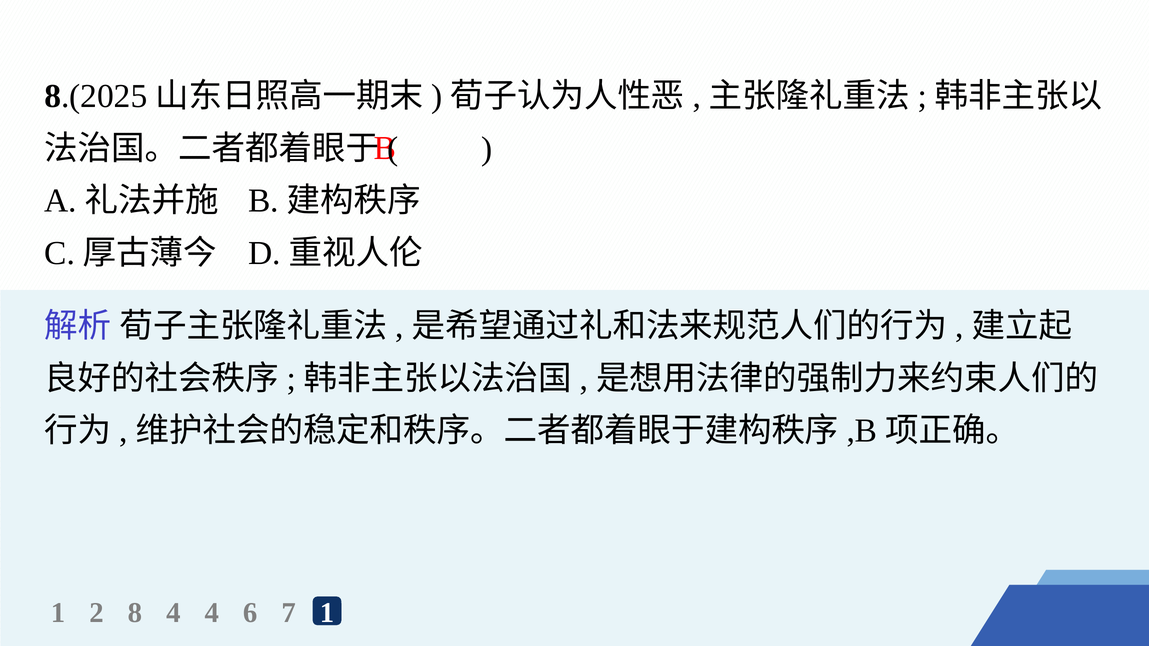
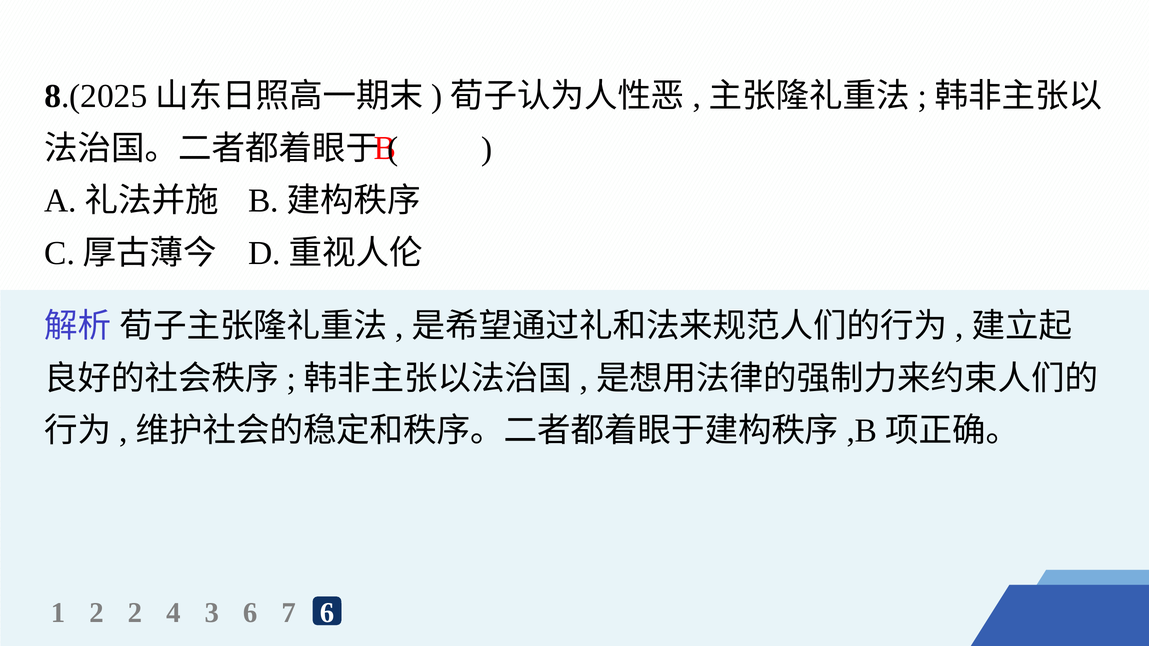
2 8: 8 -> 2 (135, 613)
4 4: 4 -> 3 (212, 613)
7 1: 1 -> 6 (327, 613)
